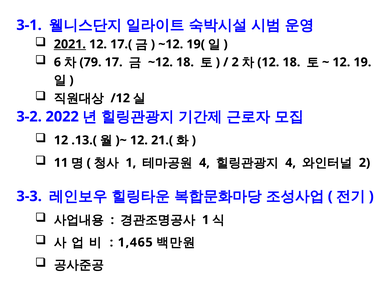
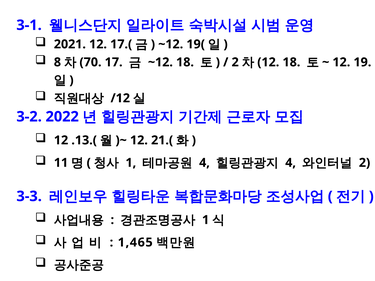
2021 underline: present -> none (70, 44)
6: 6 -> 8 (57, 62)
79: 79 -> 70 (90, 62)
